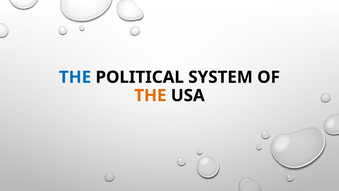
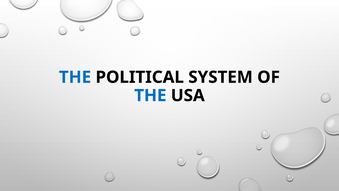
THE colour: orange -> blue (150, 95)
